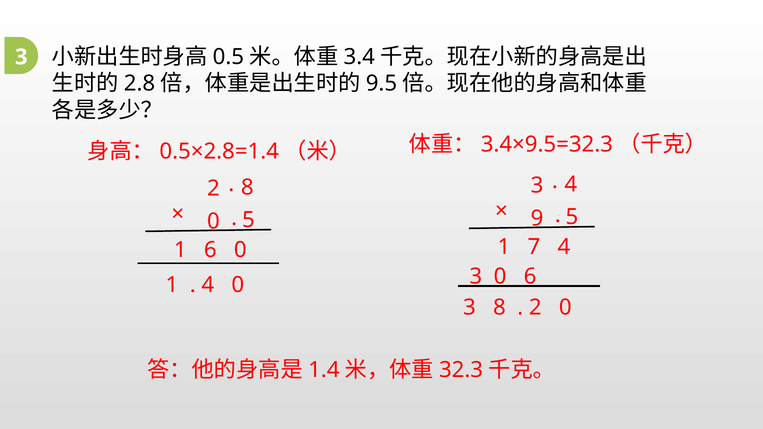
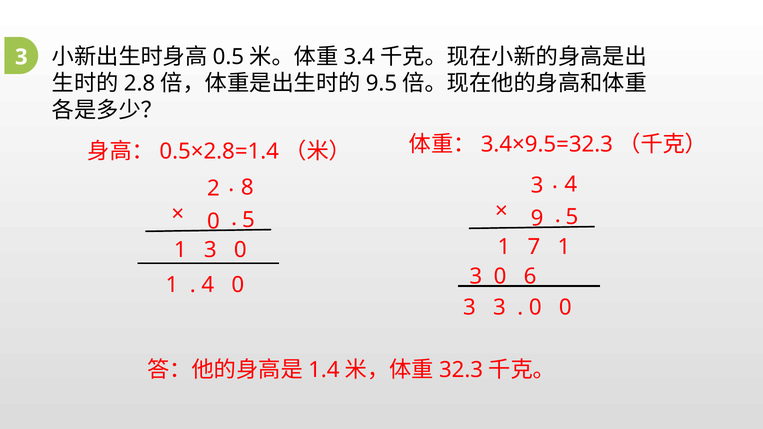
7 4: 4 -> 1 (564, 247)
6: 6 -> 3 (210, 250)
3 8: 8 -> 3 (499, 308)
2: 2 -> 0 (535, 308)
